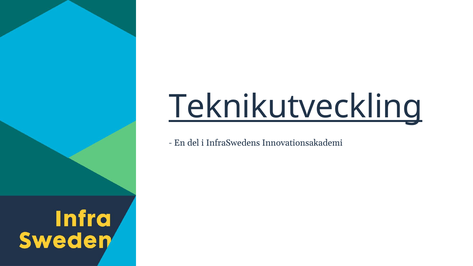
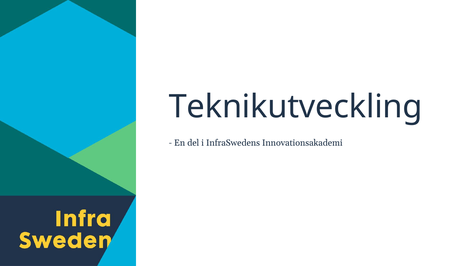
Teknikutveckling underline: present -> none (296, 107)
